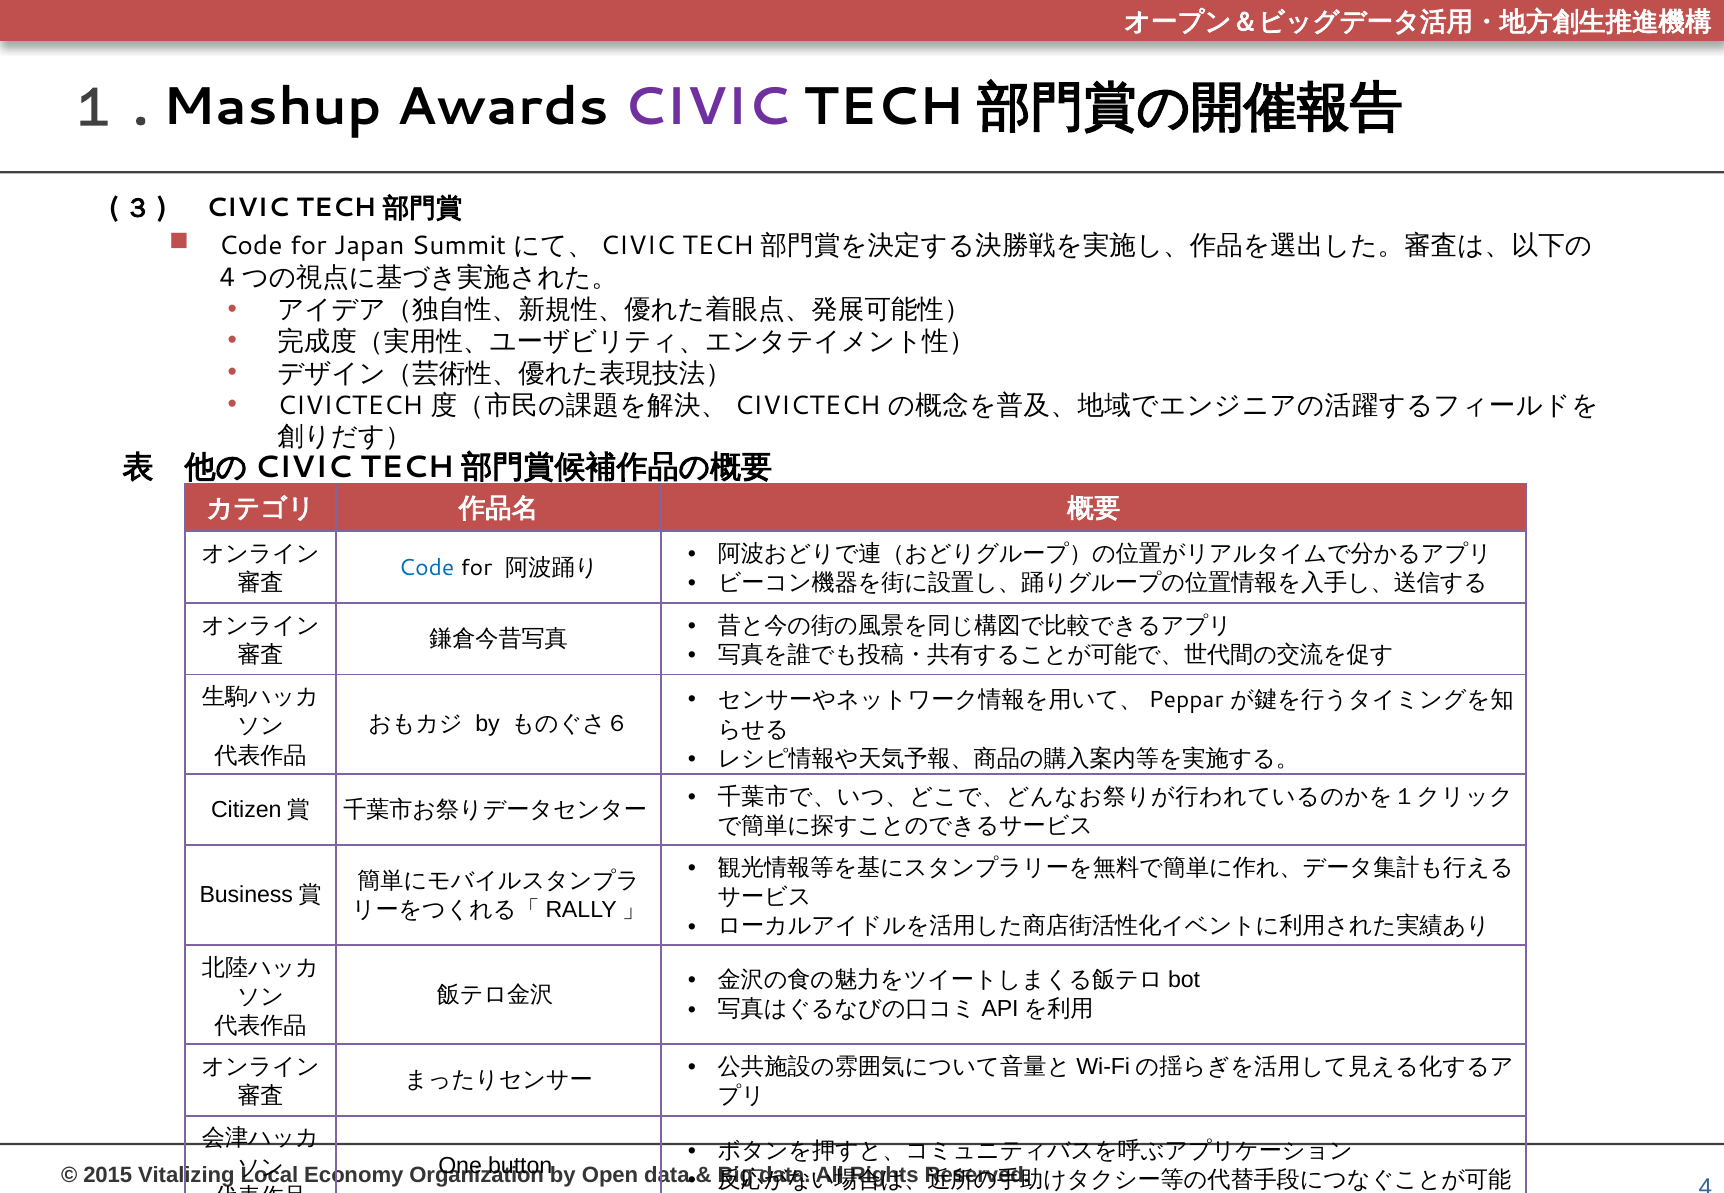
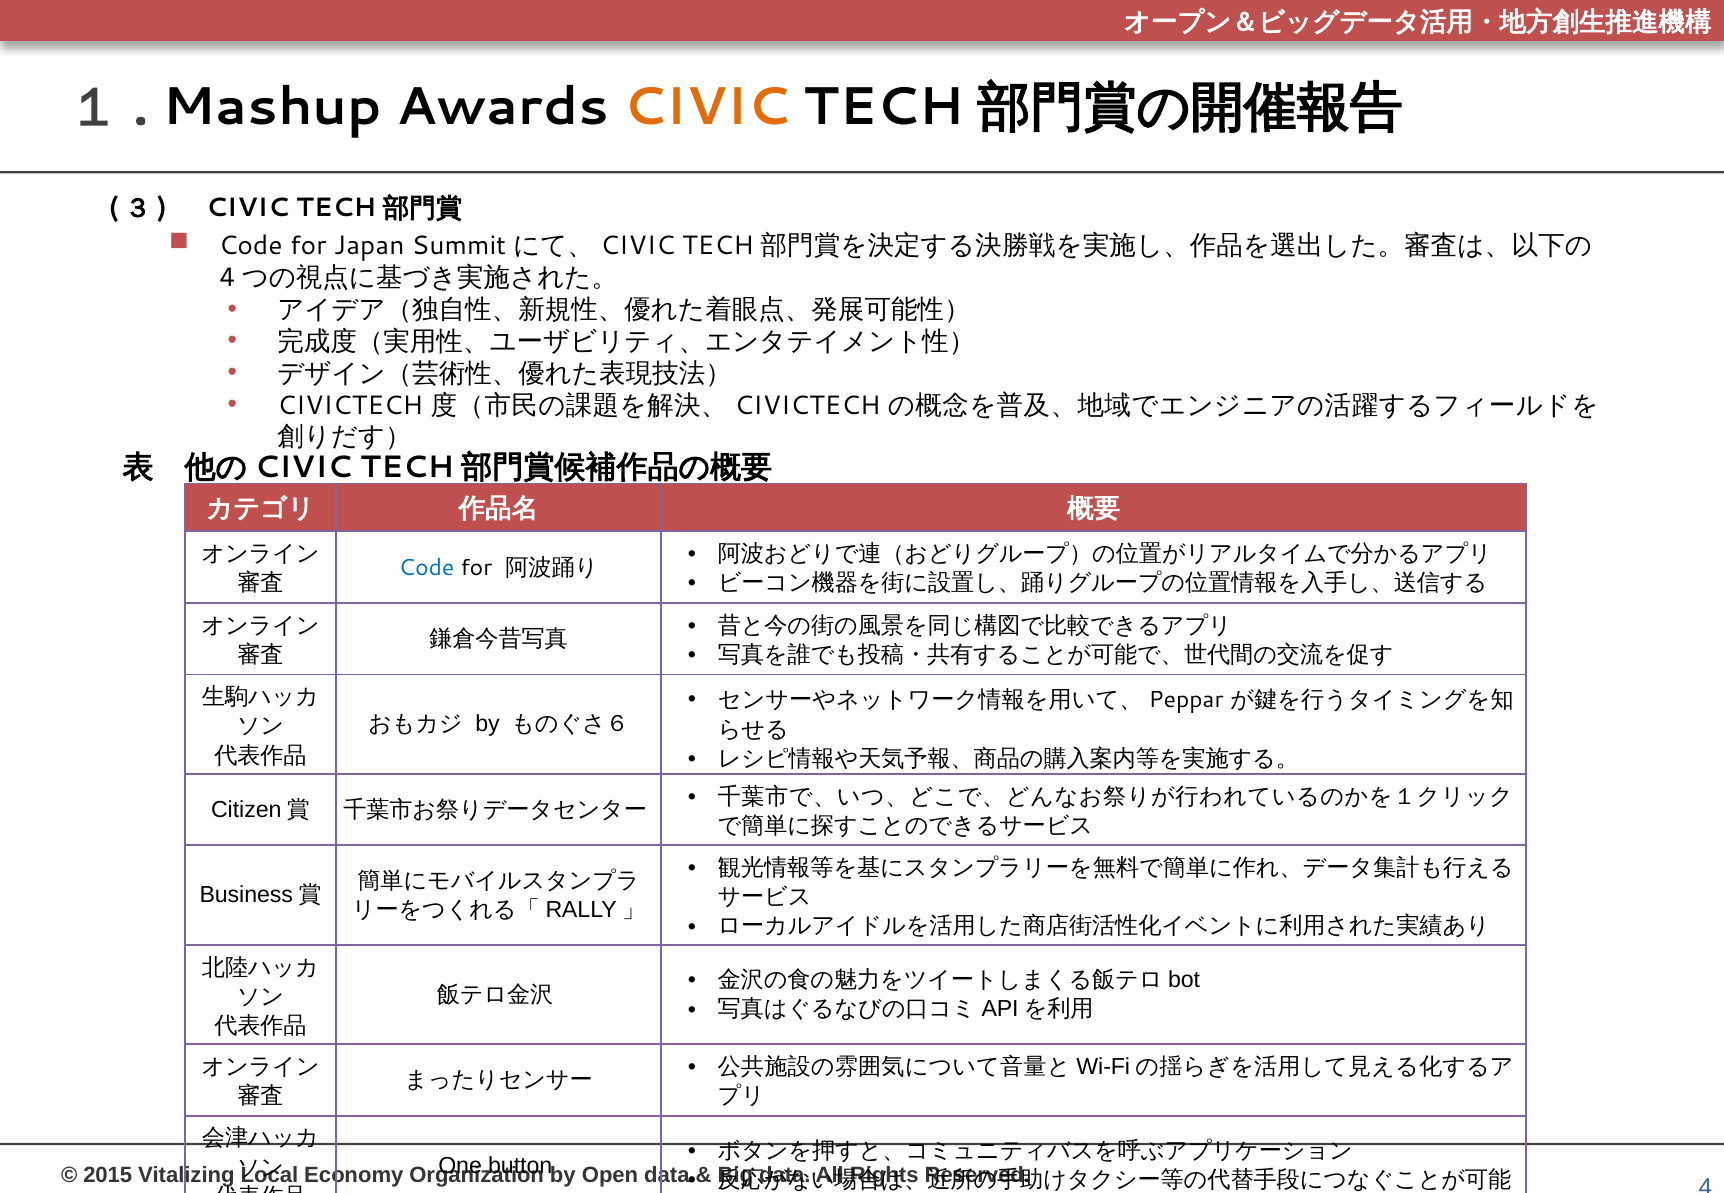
CIVIC colour: purple -> orange (706, 107)
